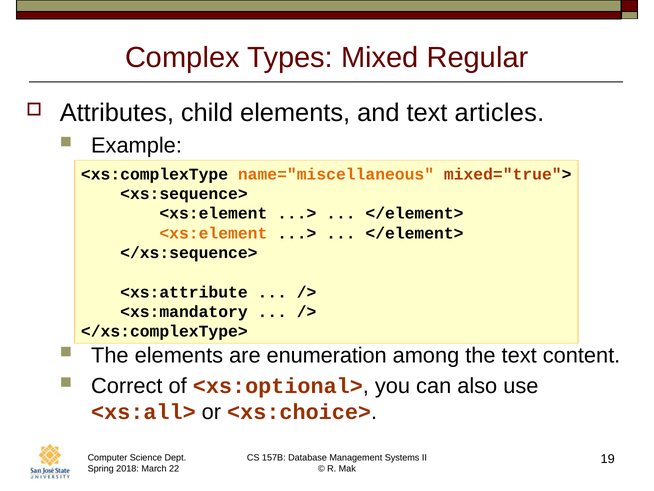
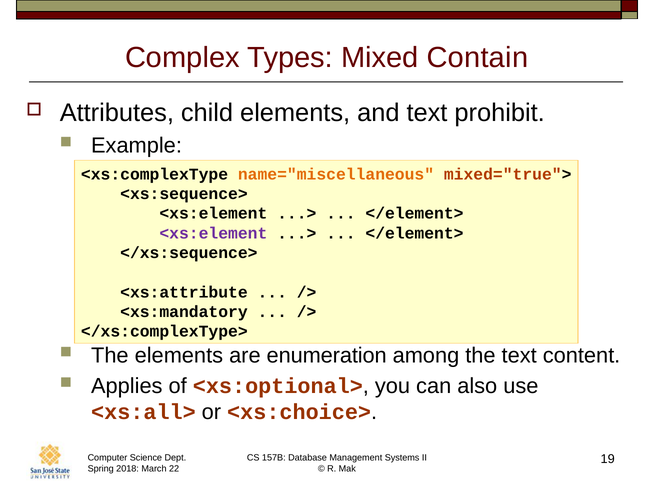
Regular: Regular -> Contain (477, 58)
articles: articles -> prohibit (500, 113)
<xs:element colour: orange -> purple (213, 233)
Correct: Correct -> Applies (127, 386)
